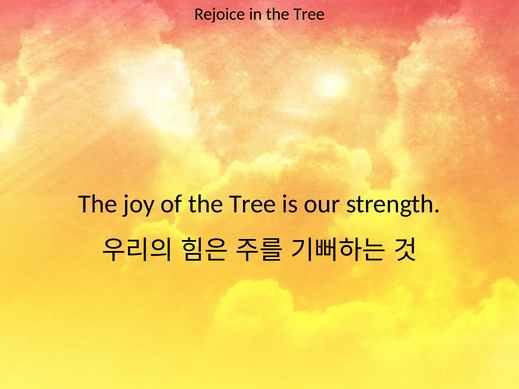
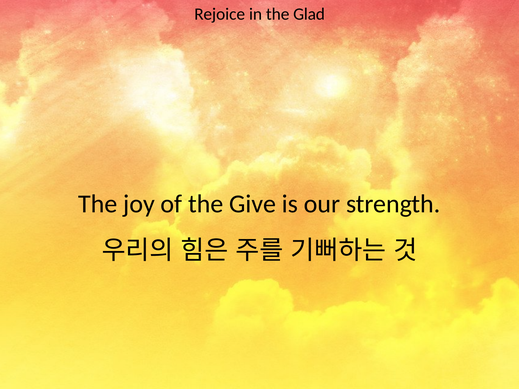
in the Tree: Tree -> Glad (309, 14)
of the Tree: Tree -> Give (253, 204)
